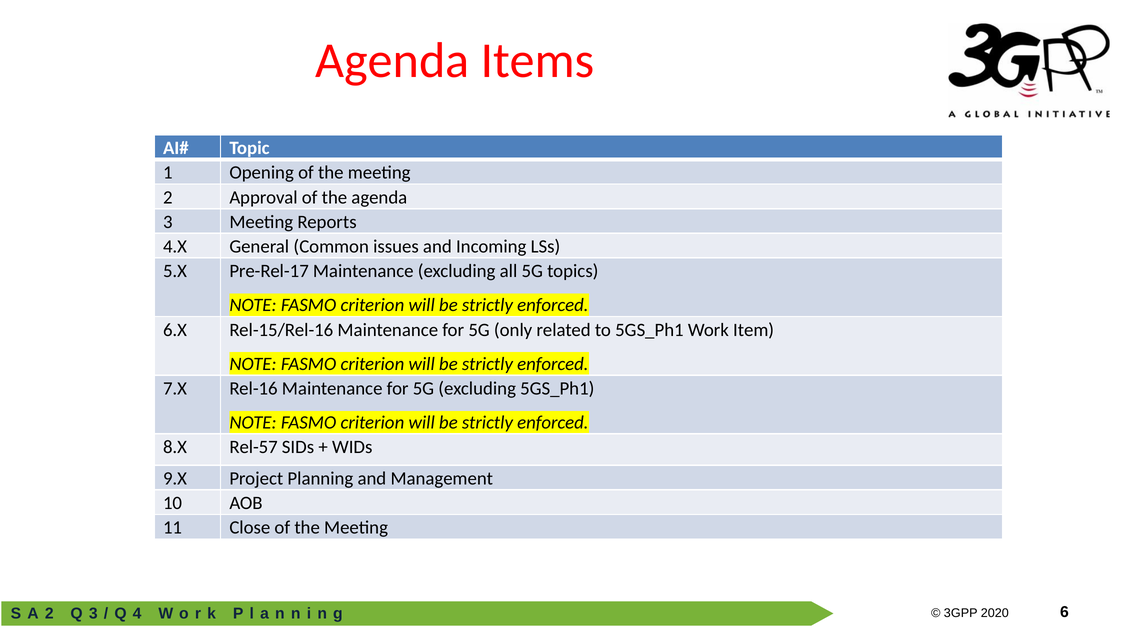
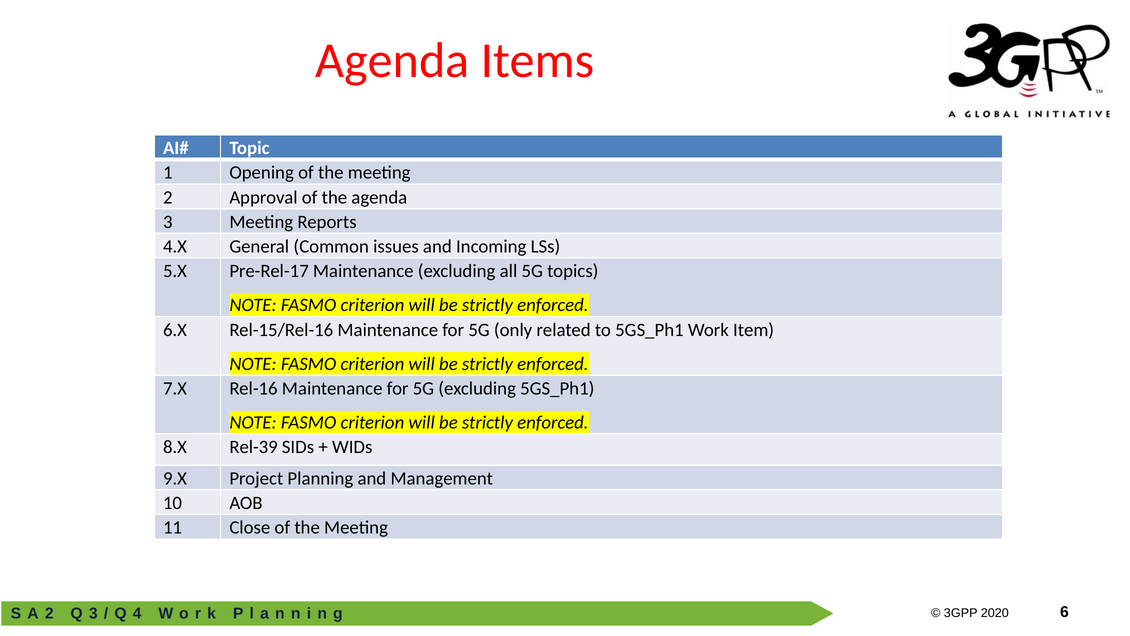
Rel-57: Rel-57 -> Rel-39 (254, 447)
